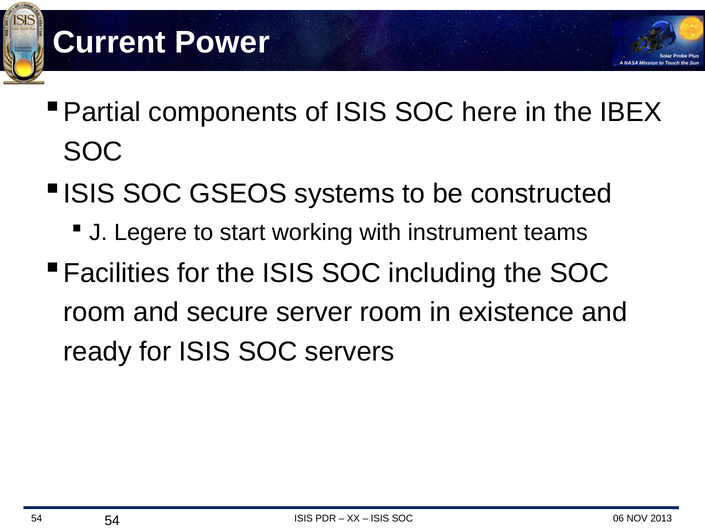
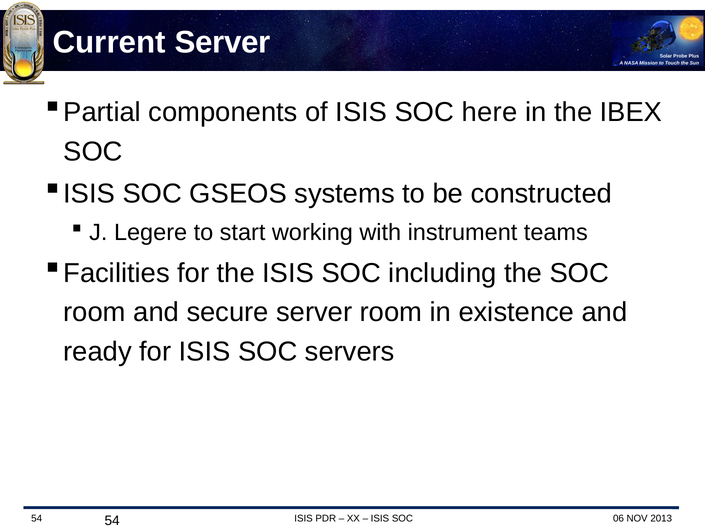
Current Power: Power -> Server (223, 42)
